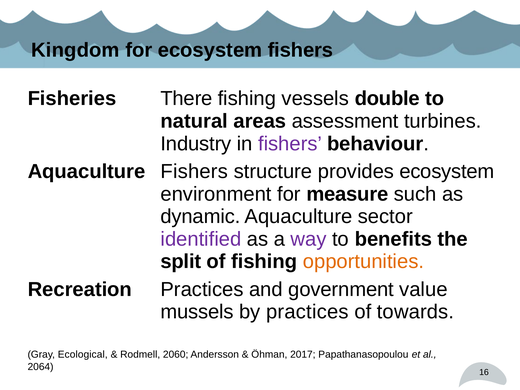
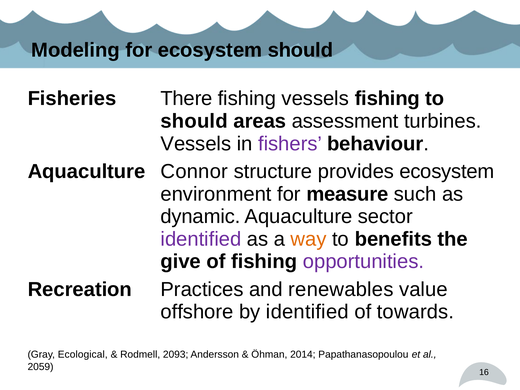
Kingdom: Kingdom -> Modeling (75, 50)
ecosystem fishers: fishers -> should (300, 50)
vessels double: double -> fishing (387, 99)
natural: natural -> should (194, 121)
Industry: Industry -> Vessels (196, 144)
Aquaculture Fishers: Fishers -> Connor (194, 171)
way colour: purple -> orange (309, 239)
split: split -> give (181, 262)
opportunities colour: orange -> purple (363, 262)
government: government -> renewables (341, 289)
mussels: mussels -> offshore (197, 312)
by practices: practices -> identified (307, 312)
2060: 2060 -> 2093 (176, 355)
2017: 2017 -> 2014 (303, 355)
2064: 2064 -> 2059 (41, 367)
